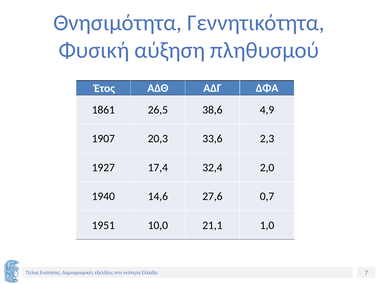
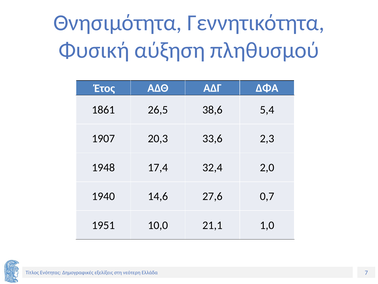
4,9: 4,9 -> 5,4 (267, 110)
1927: 1927 -> 1948 (103, 167)
